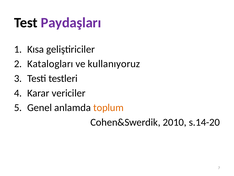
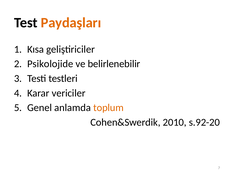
Paydaşları colour: purple -> orange (71, 23)
Katalogları: Katalogları -> Psikolojide (50, 64)
kullanıyoruz: kullanıyoruz -> belirlenebilir (114, 64)
s.14-20: s.14-20 -> s.92-20 (204, 122)
